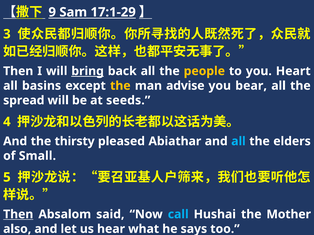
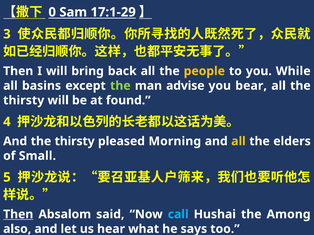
9: 9 -> 0 (52, 12)
bring underline: present -> none (88, 71)
Heart: Heart -> While (293, 71)
the colour: yellow -> light green (120, 86)
spread: spread -> thirsty (24, 101)
seeds: seeds -> found (128, 101)
Abiathar: Abiathar -> Morning (175, 142)
all colour: light blue -> yellow (238, 142)
Mother: Mother -> Among (289, 215)
